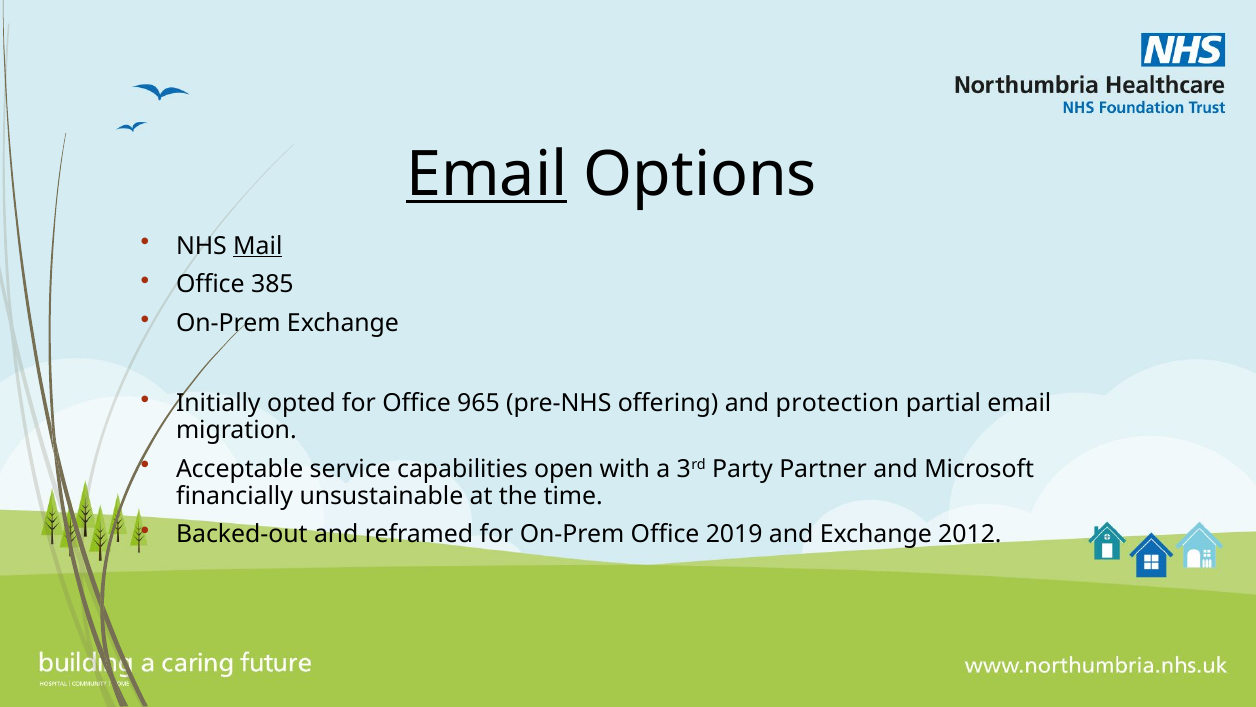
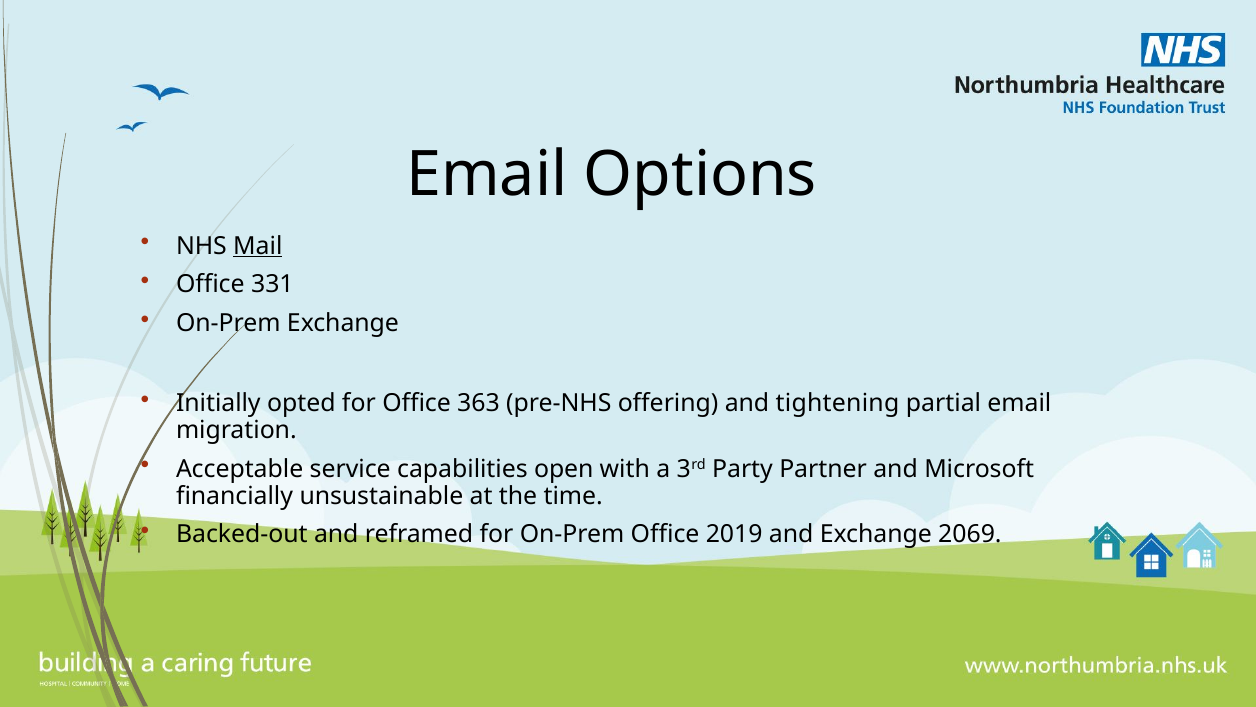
Email underline: present -> none (487, 174)
385: 385 -> 331 (272, 284)
965: 965 -> 363 (479, 403)
protection: protection -> tightening (837, 403)
2012: 2012 -> 2069 (970, 534)
